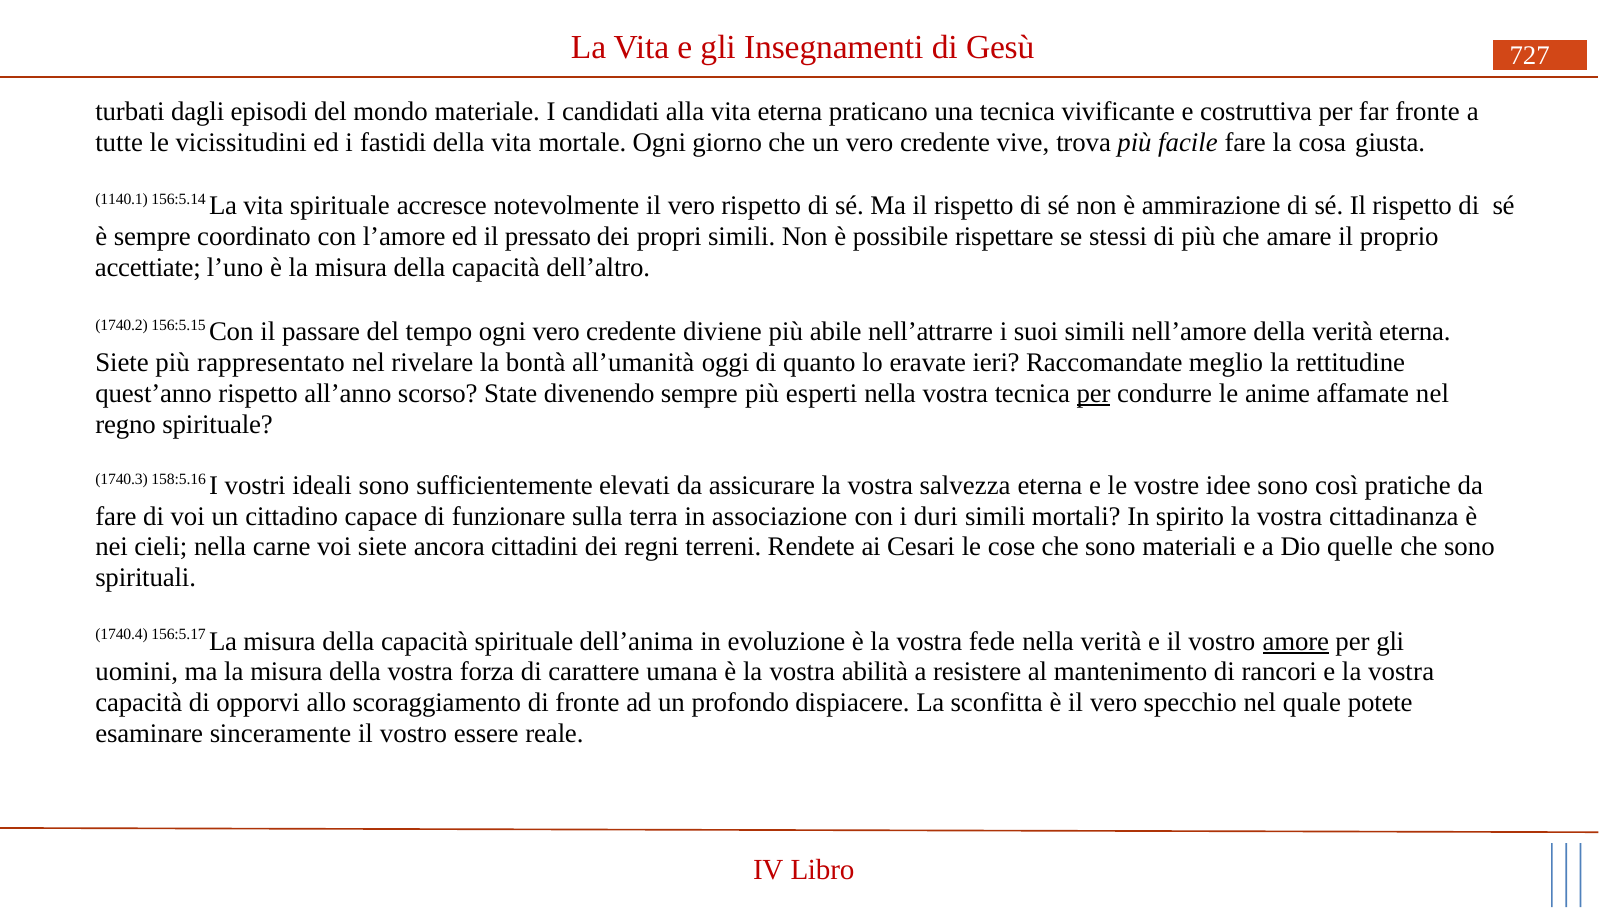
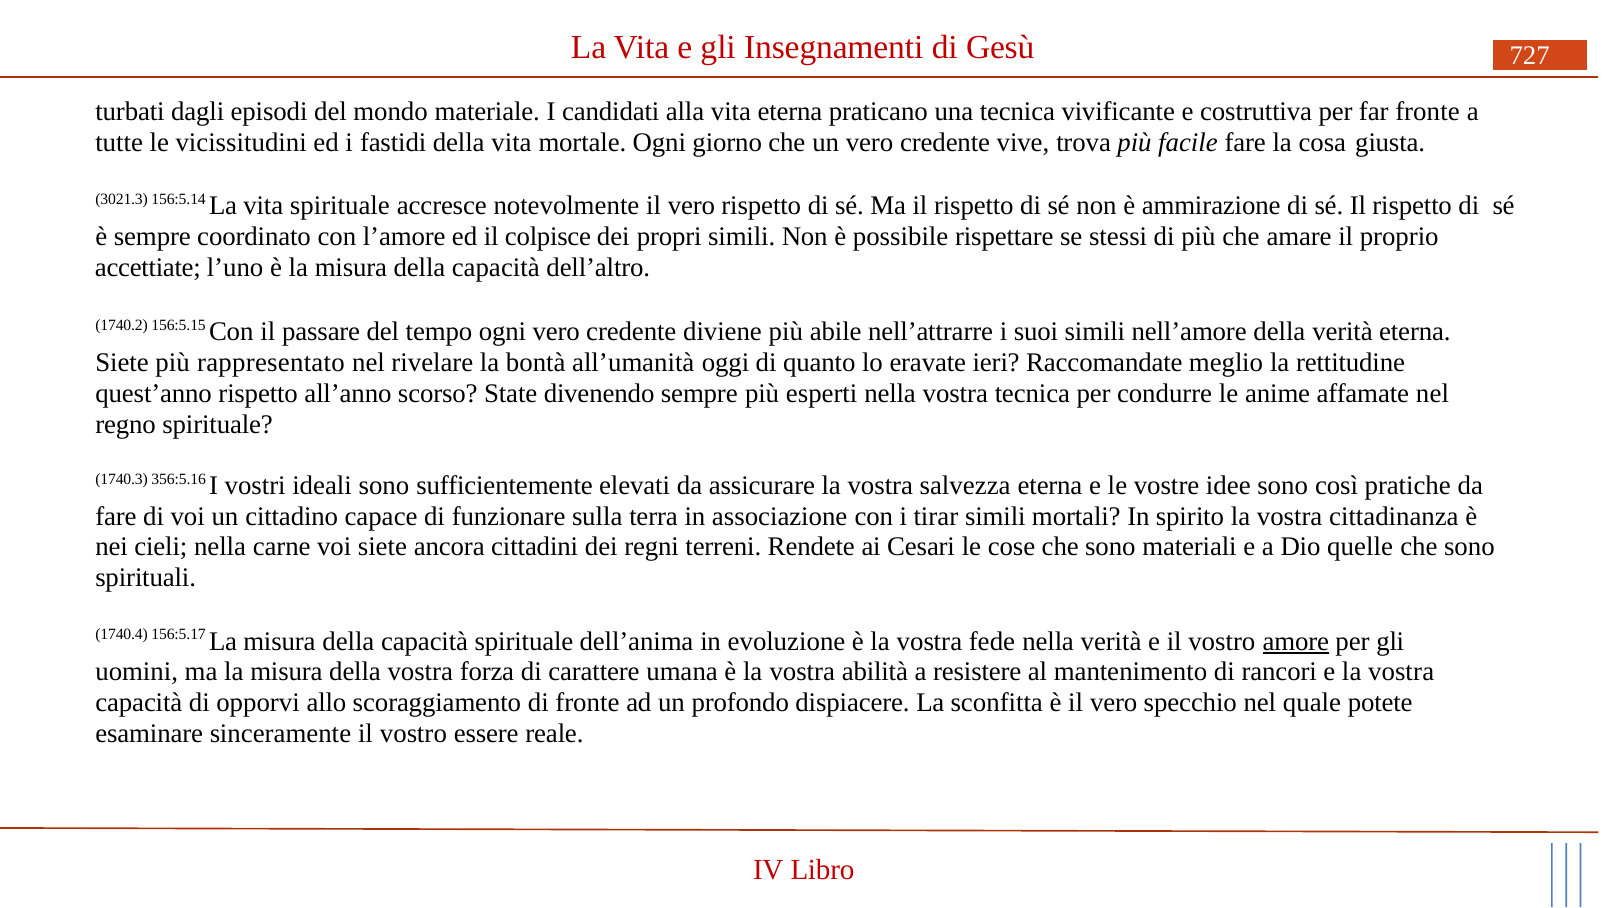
1140.1: 1140.1 -> 3021.3 (122, 199)
pressato: pressato -> colpisce (548, 237)
per underline: present -> none (1094, 393)
158:5.16: 158:5.16 -> 356:5.16 (179, 479)
duri: duri -> tirar (936, 516)
